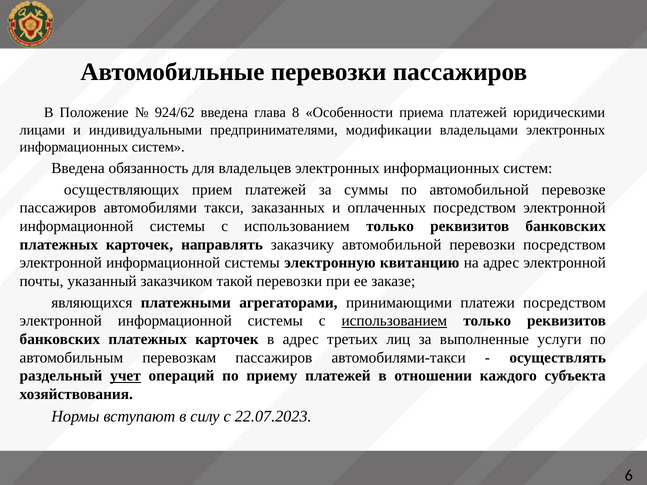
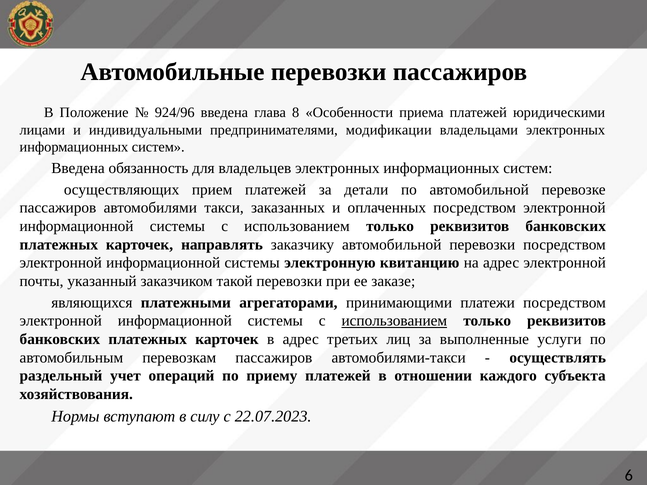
924/62: 924/62 -> 924/96 (175, 113)
суммы: суммы -> детали (366, 190)
учет underline: present -> none (126, 376)
